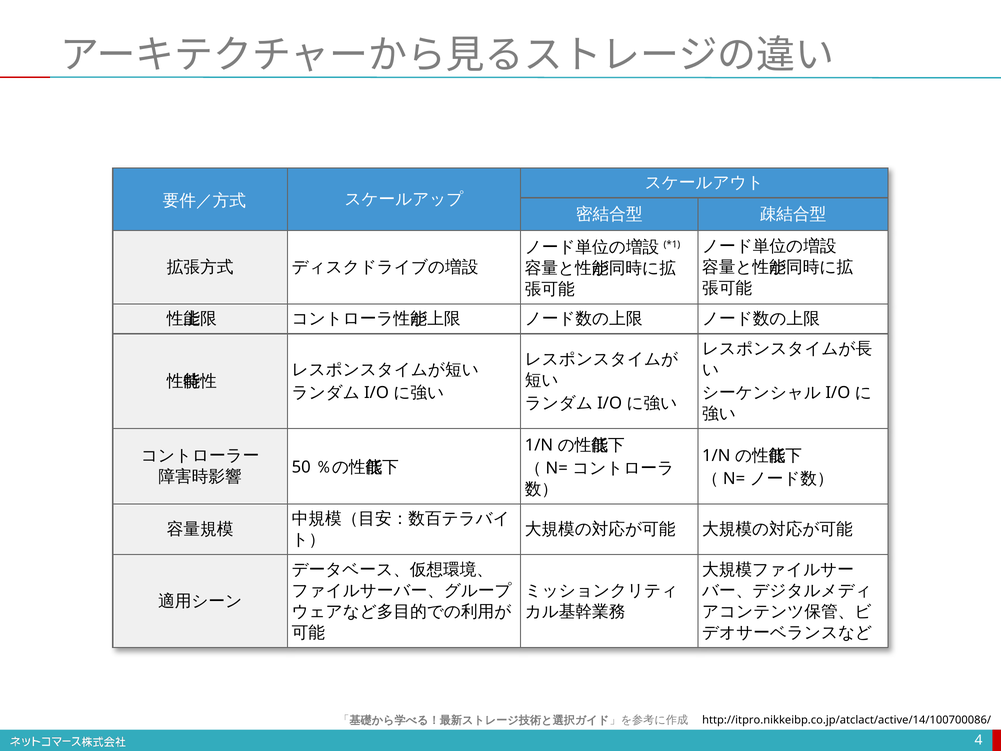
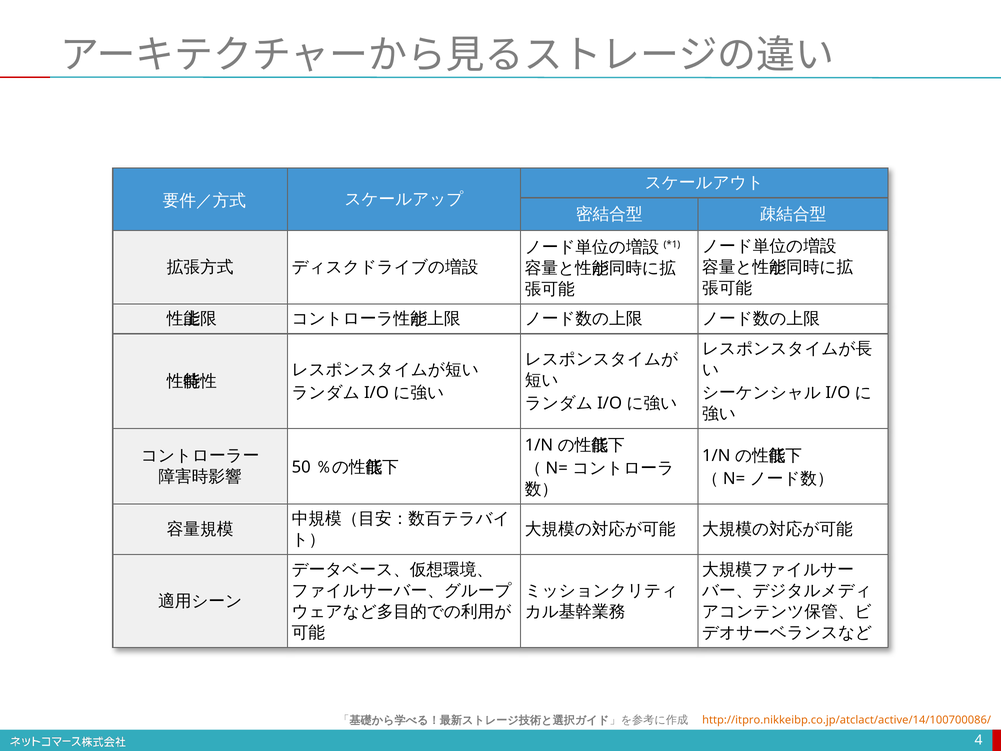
http://itpro.nikkeibp.co.jp/atclact/active/14/100700086/ colour: black -> orange (847, 720)
